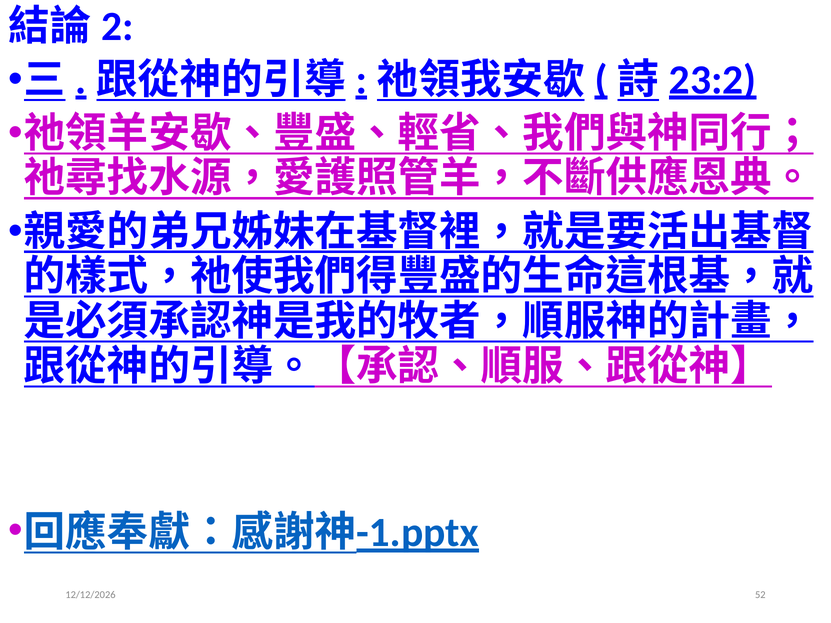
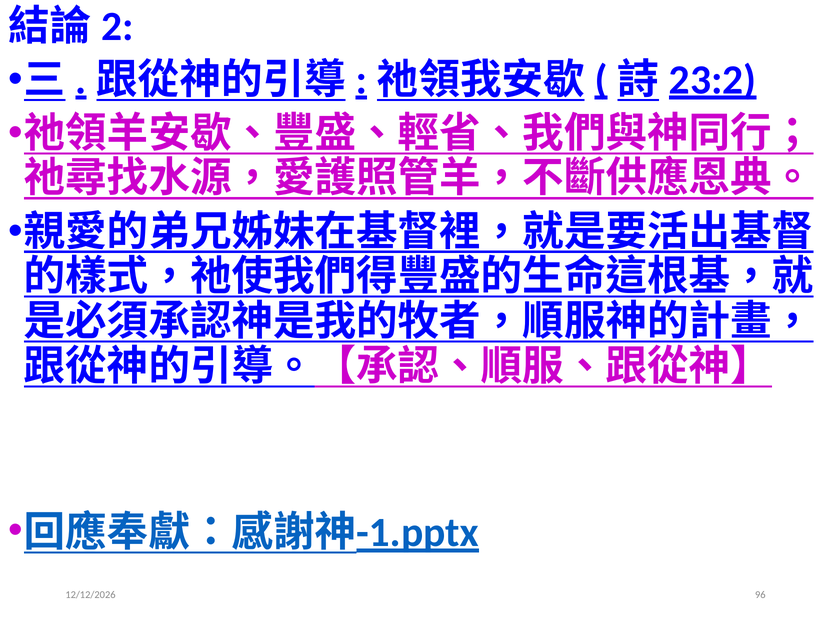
52: 52 -> 96 (760, 595)
